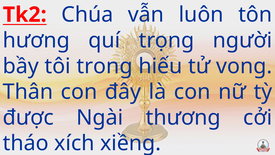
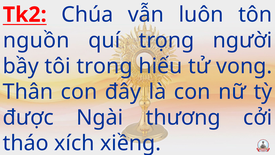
hương: hương -> nguồn (36, 40)
